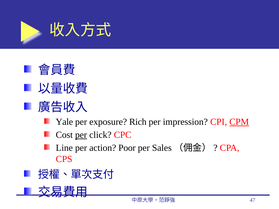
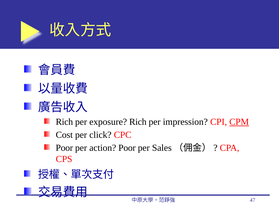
Yale: Yale -> Rich (64, 122)
per underline: present -> none (81, 135)
Line: Line -> Poor (64, 148)
